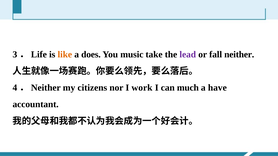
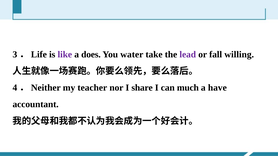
like colour: orange -> purple (65, 55)
music: music -> water (132, 55)
neither: neither -> willing (239, 55)
citizens: citizens -> teacher (92, 88)
work: work -> share (142, 88)
